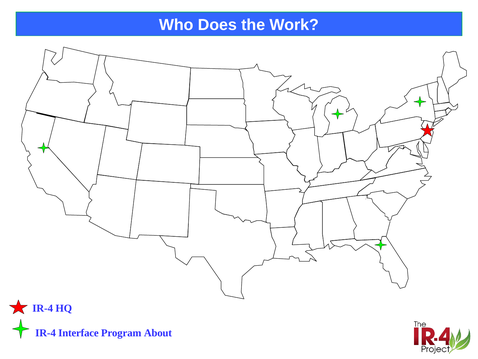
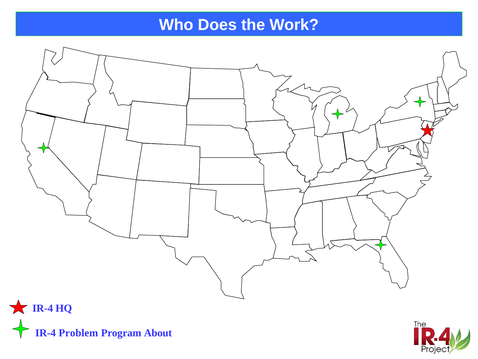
Interface: Interface -> Problem (78, 332)
